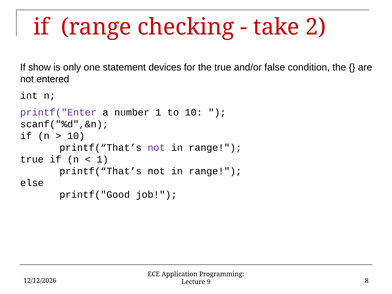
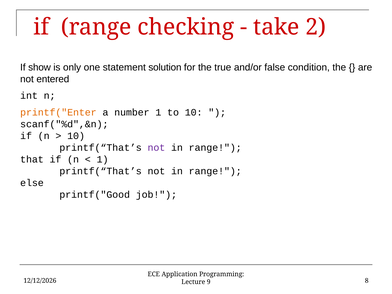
devices: devices -> solution (165, 67)
printf("Enter colour: purple -> orange (58, 112)
true: true -> that (32, 159)
